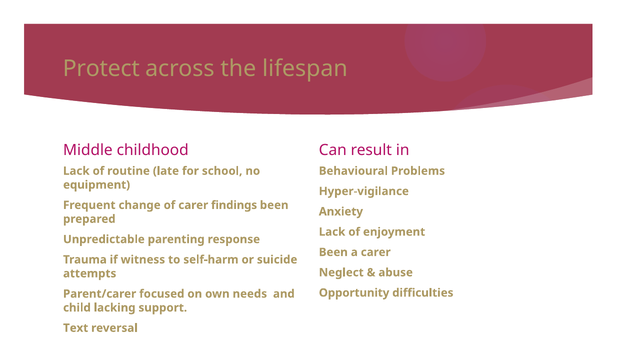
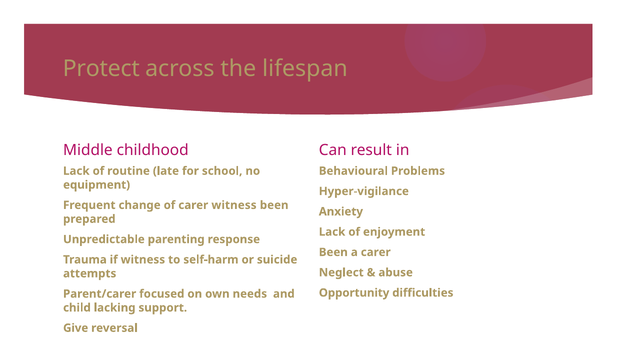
carer findings: findings -> witness (234, 205)
Text: Text -> Give (76, 328)
